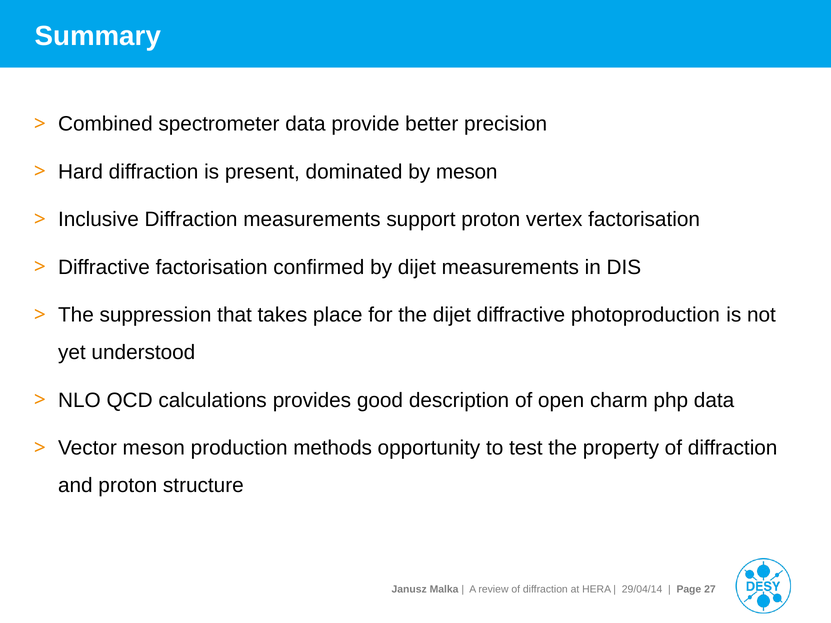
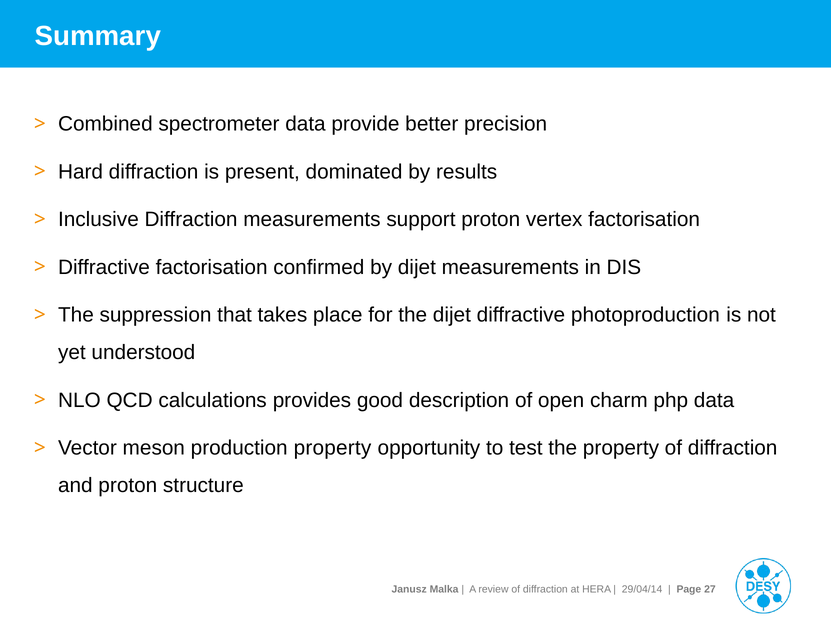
by meson: meson -> results (467, 172)
production methods: methods -> property (332, 448)
